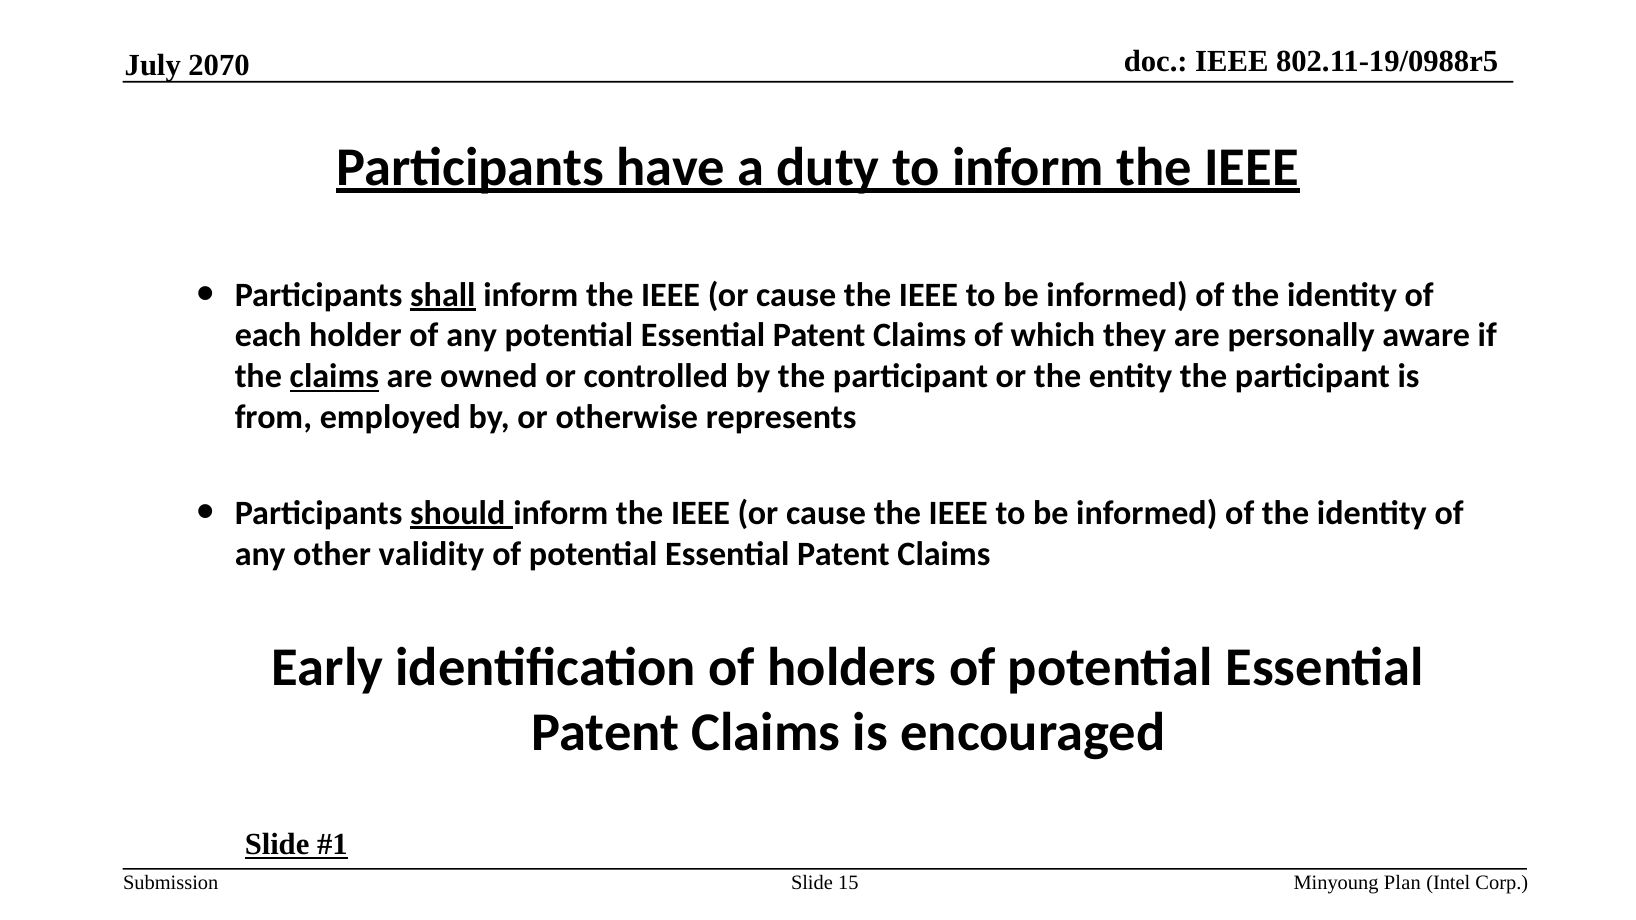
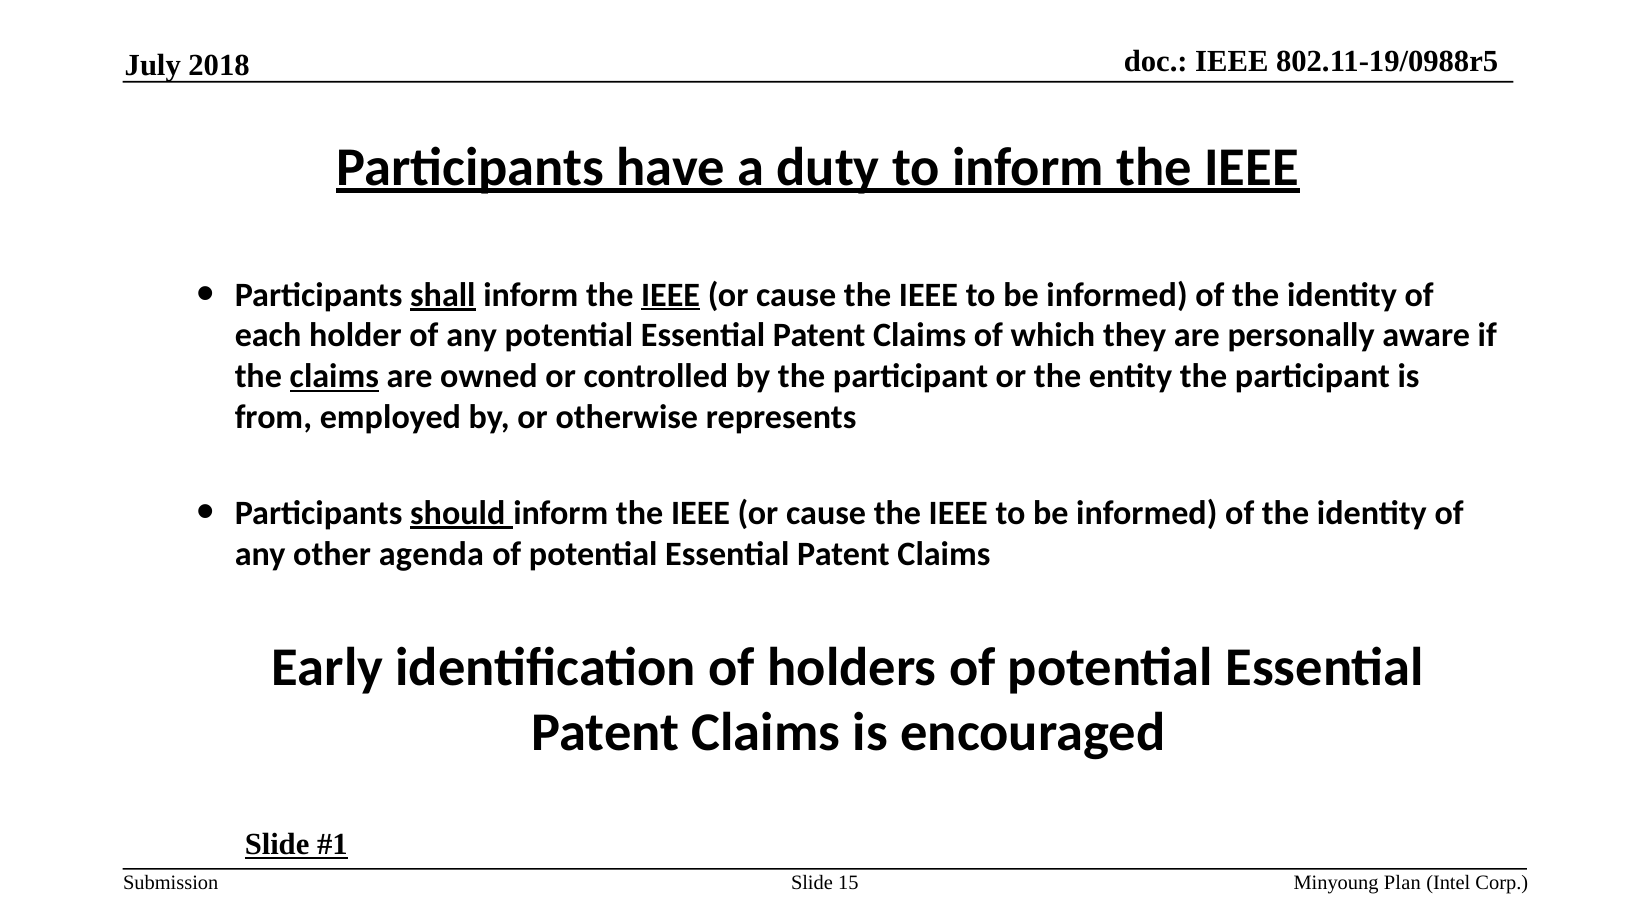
2070: 2070 -> 2018 (219, 65)
IEEE underline: none -> present (671, 295)
validity: validity -> agenda (431, 554)
